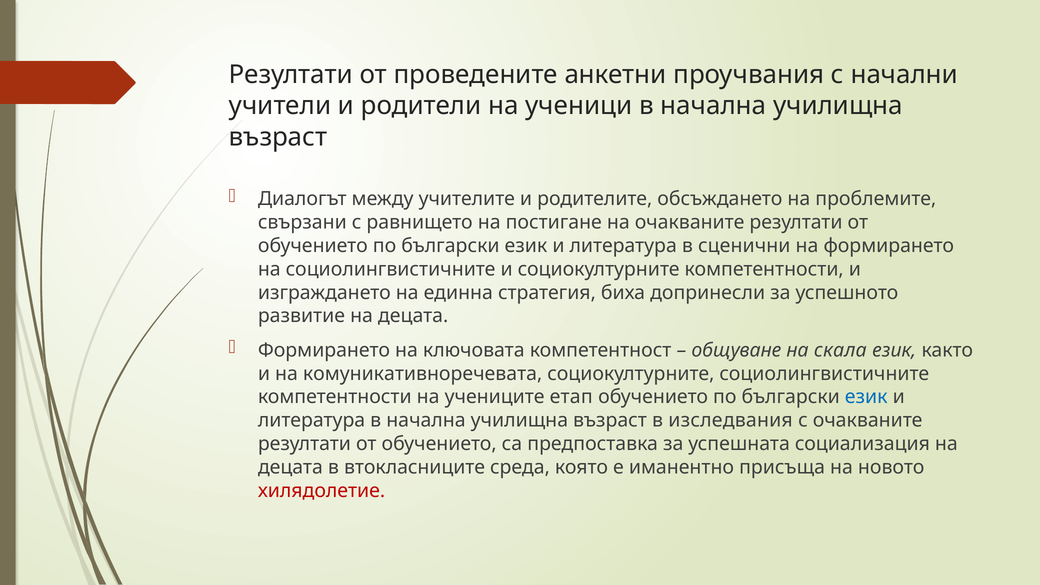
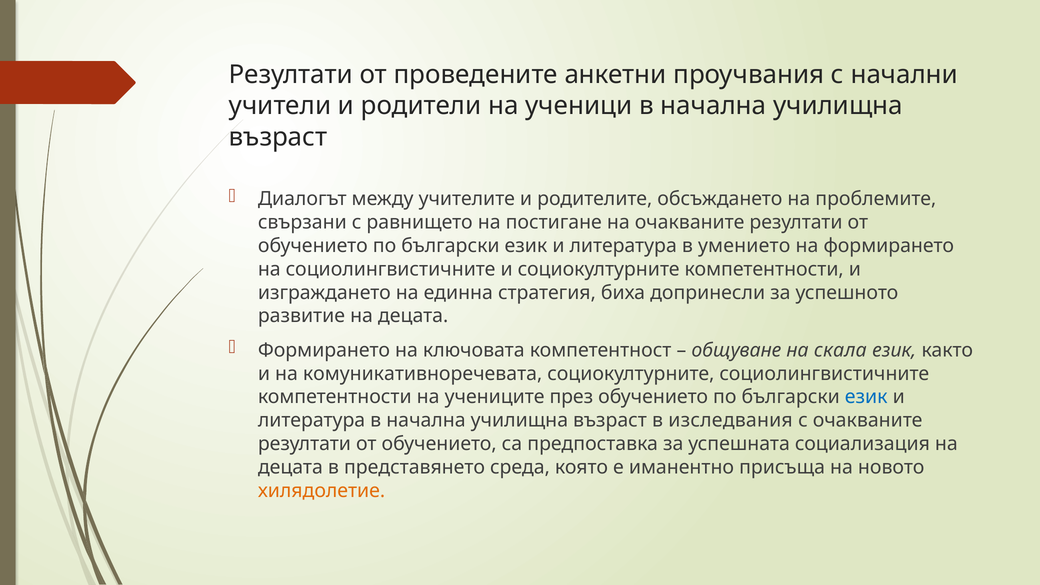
сценични: сценични -> умението (744, 246)
етап: етап -> през (571, 397)
втокласниците: втокласниците -> представянето (415, 467)
хилядолетие colour: red -> orange (322, 491)
